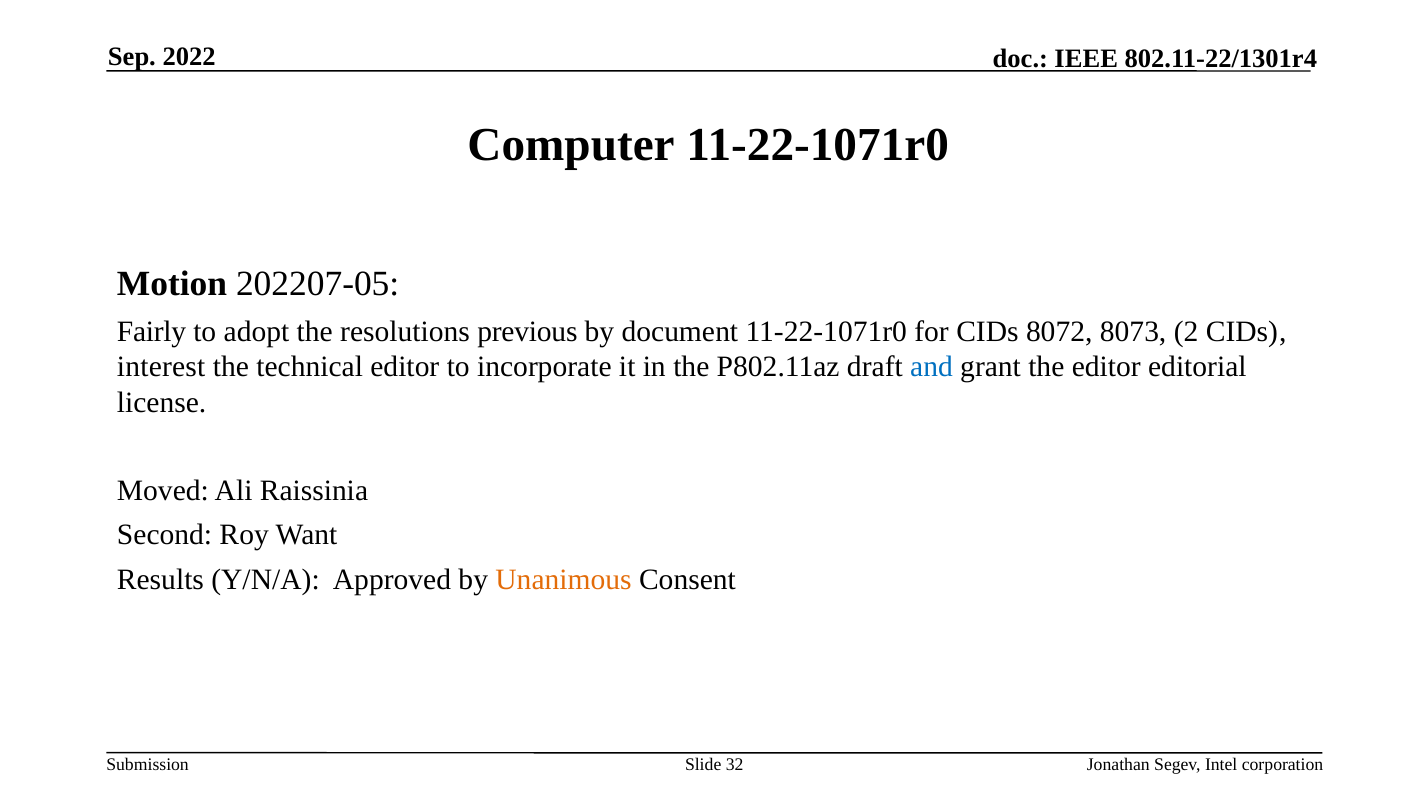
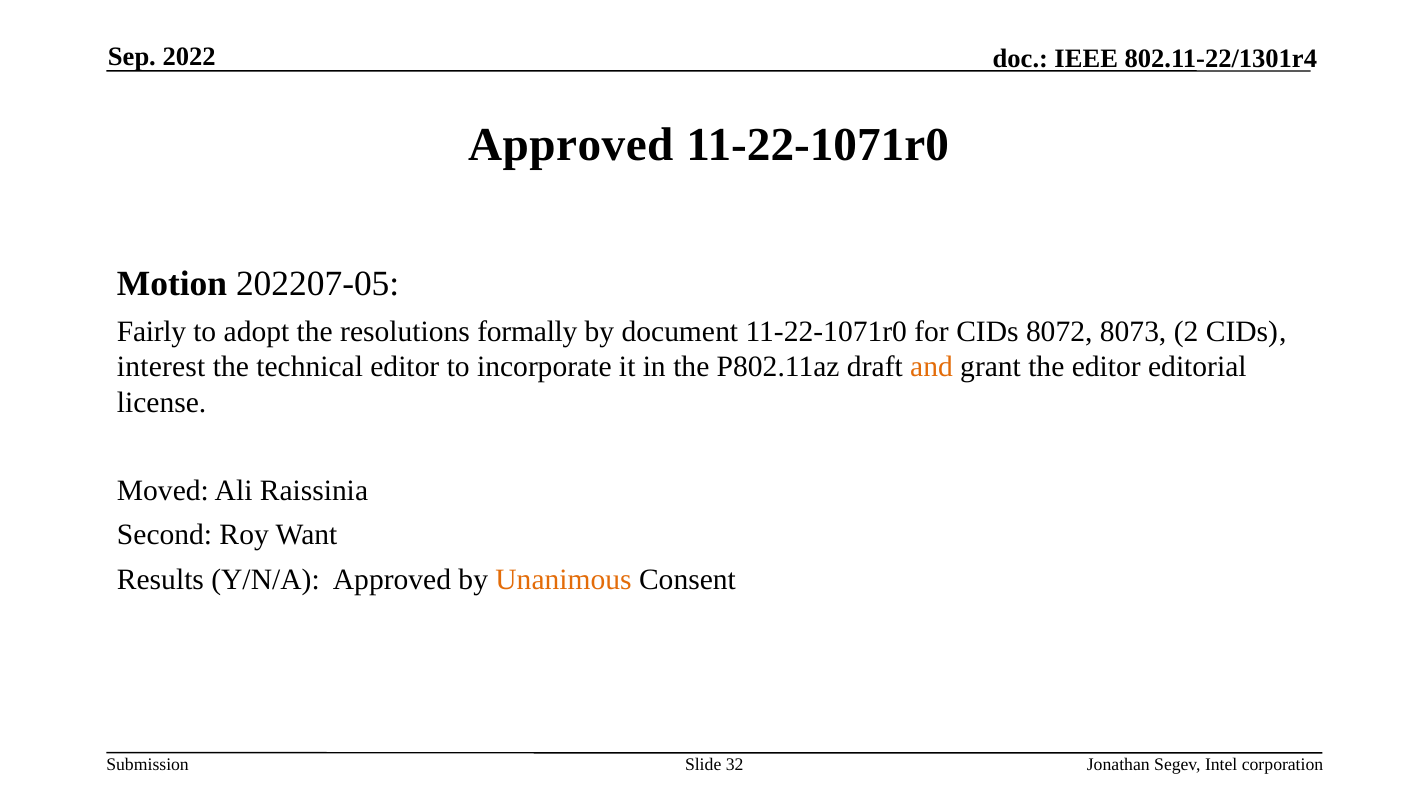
Computer: Computer -> Approved (571, 145)
previous: previous -> formally (527, 331)
and colour: blue -> orange (931, 367)
